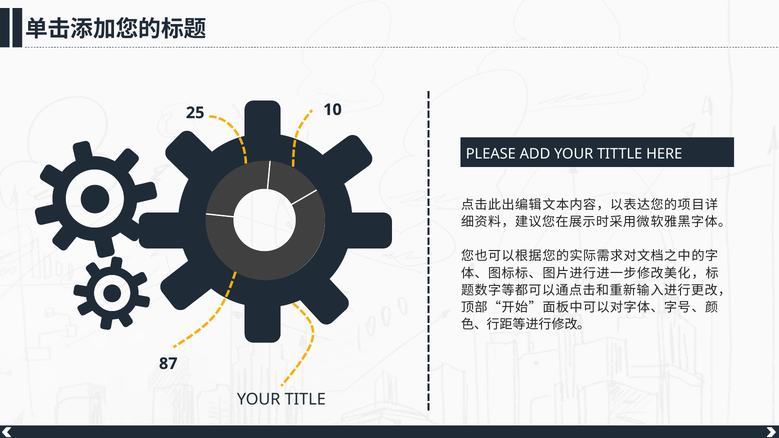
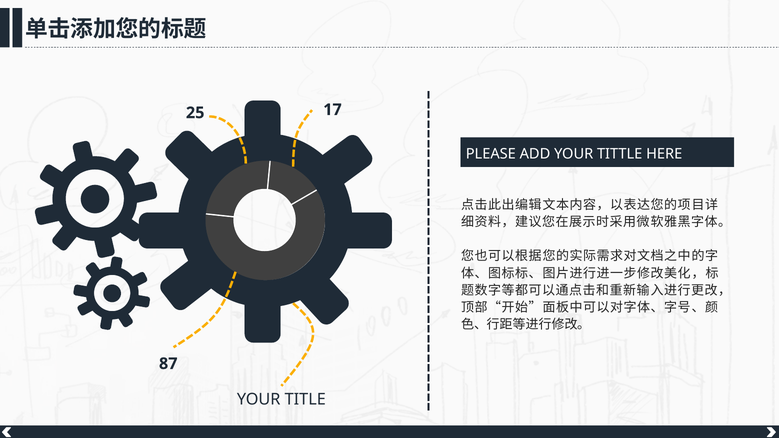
10: 10 -> 17 (333, 110)
